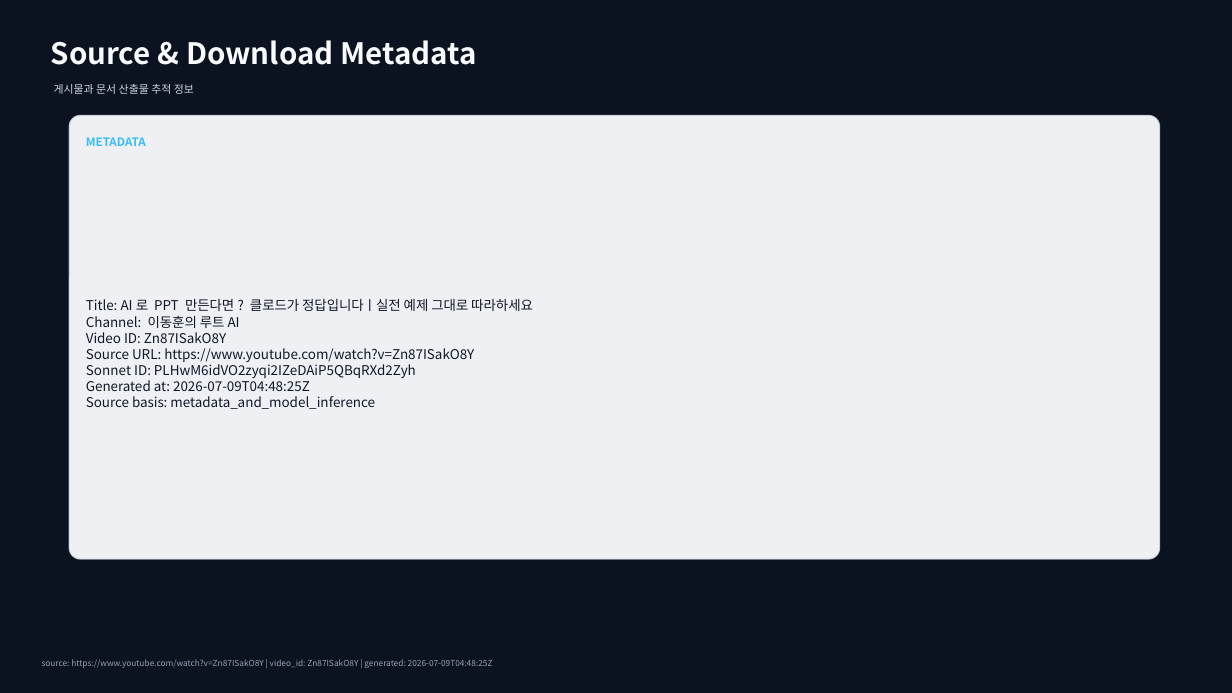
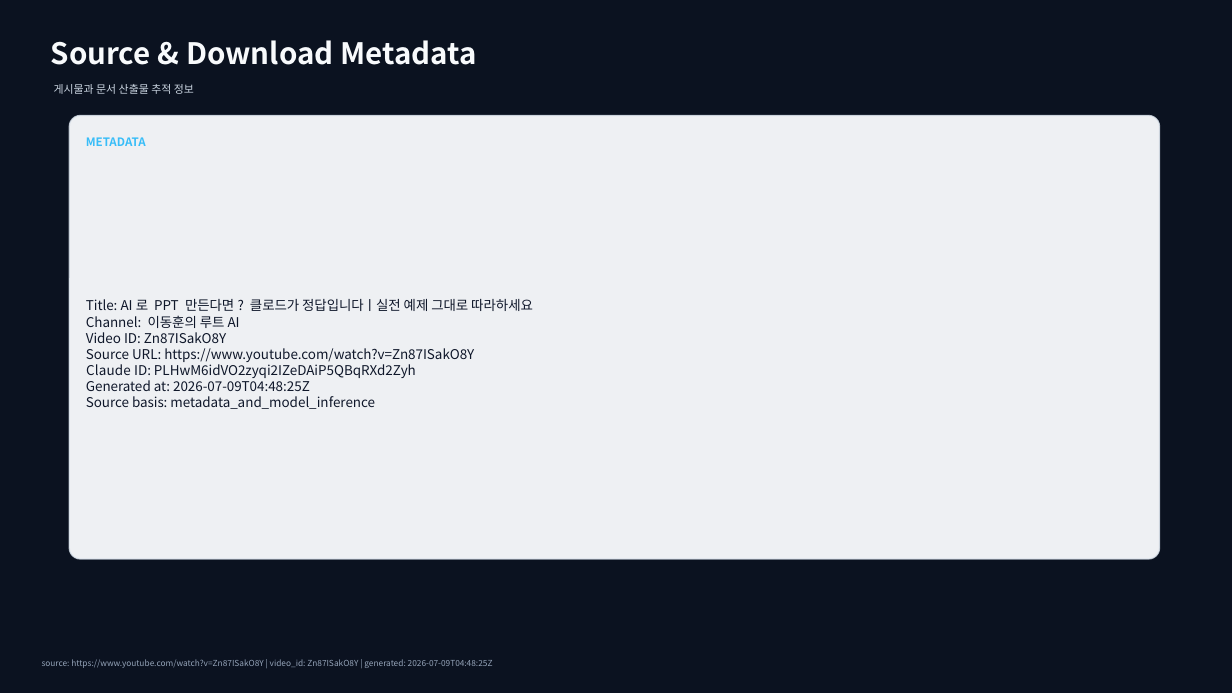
Sonnet: Sonnet -> Claude (108, 371)
